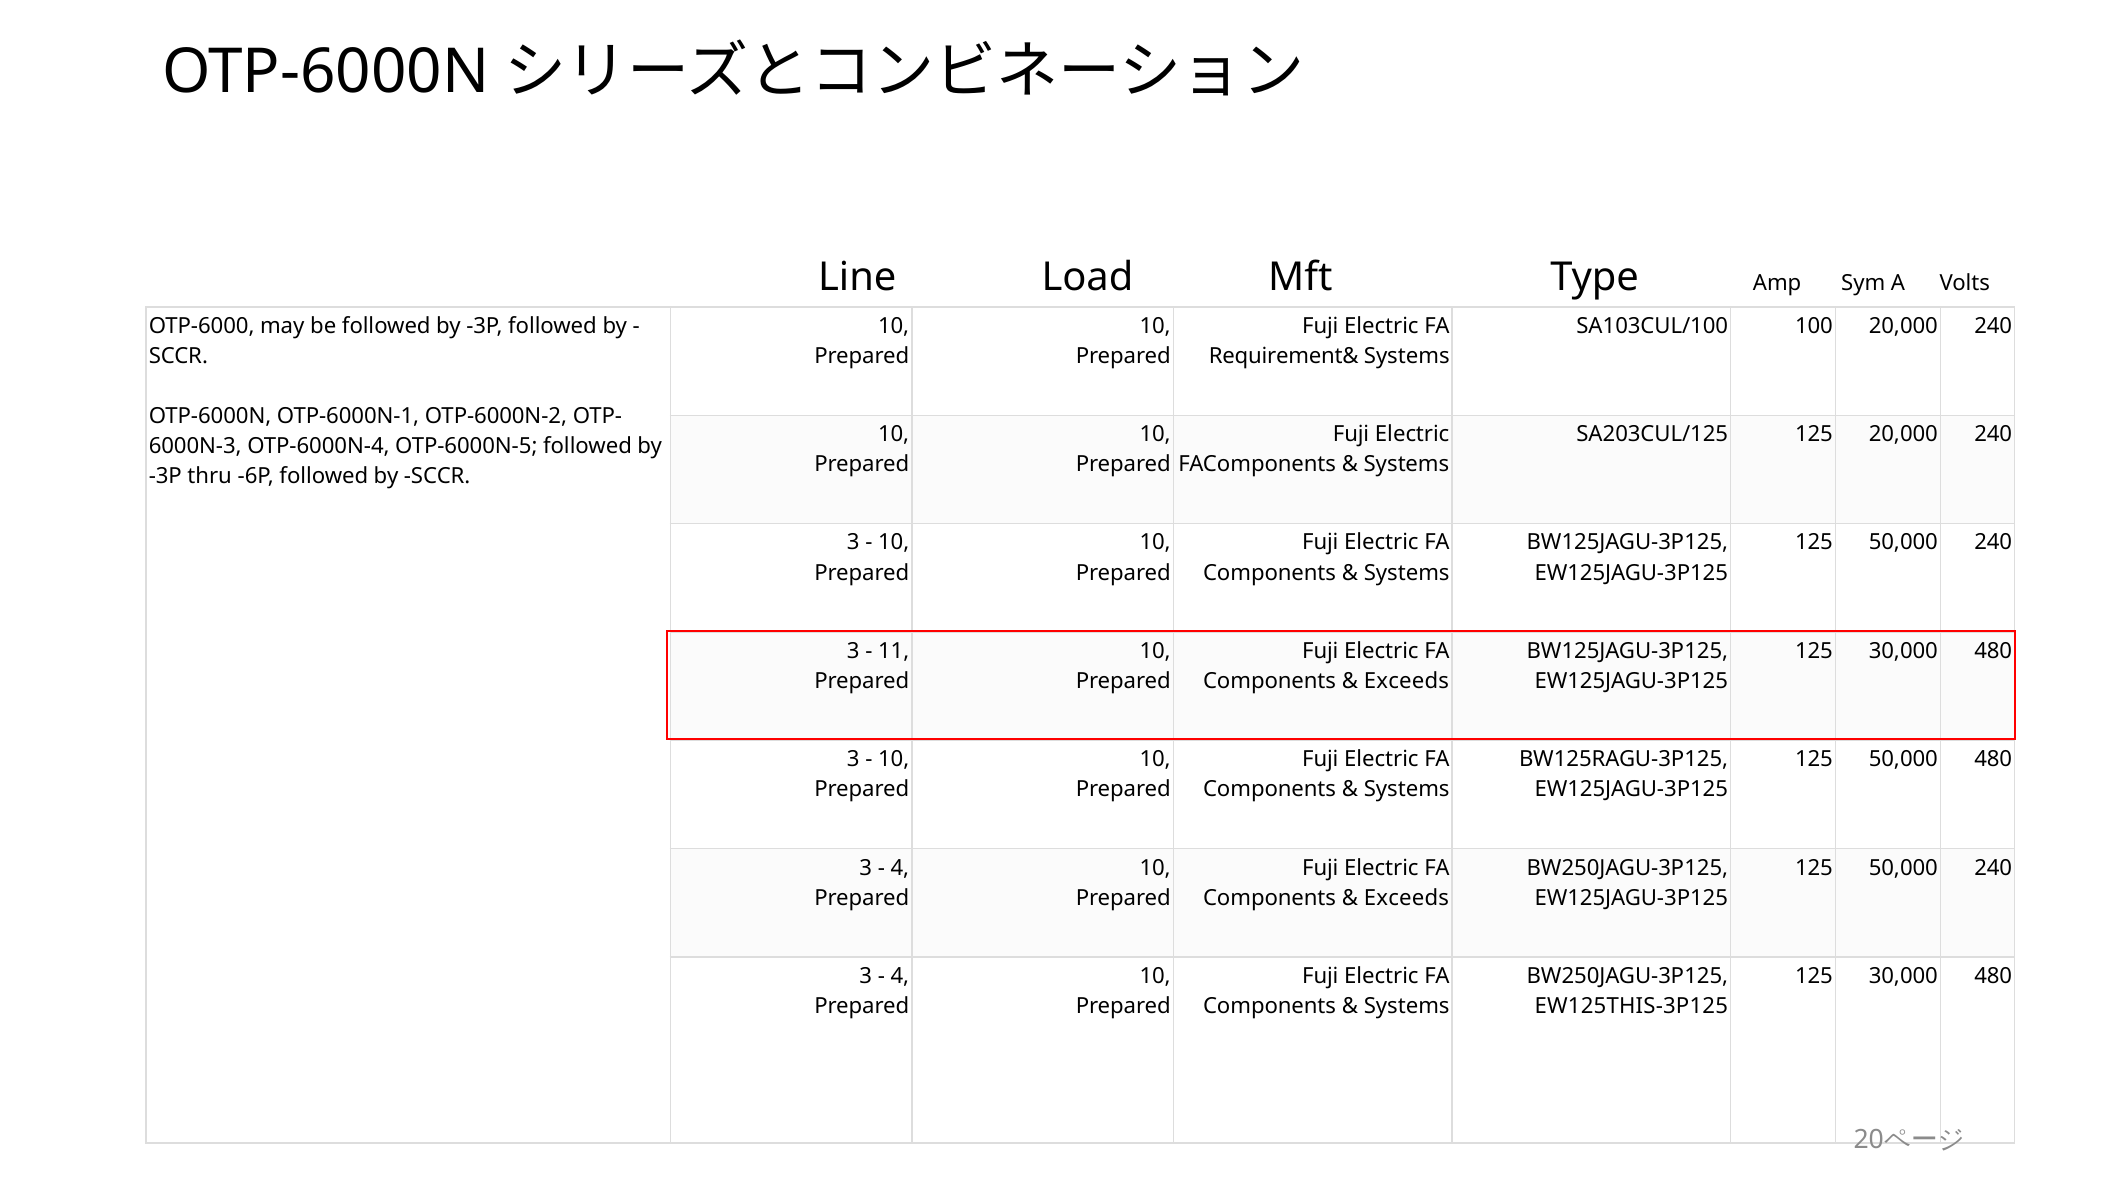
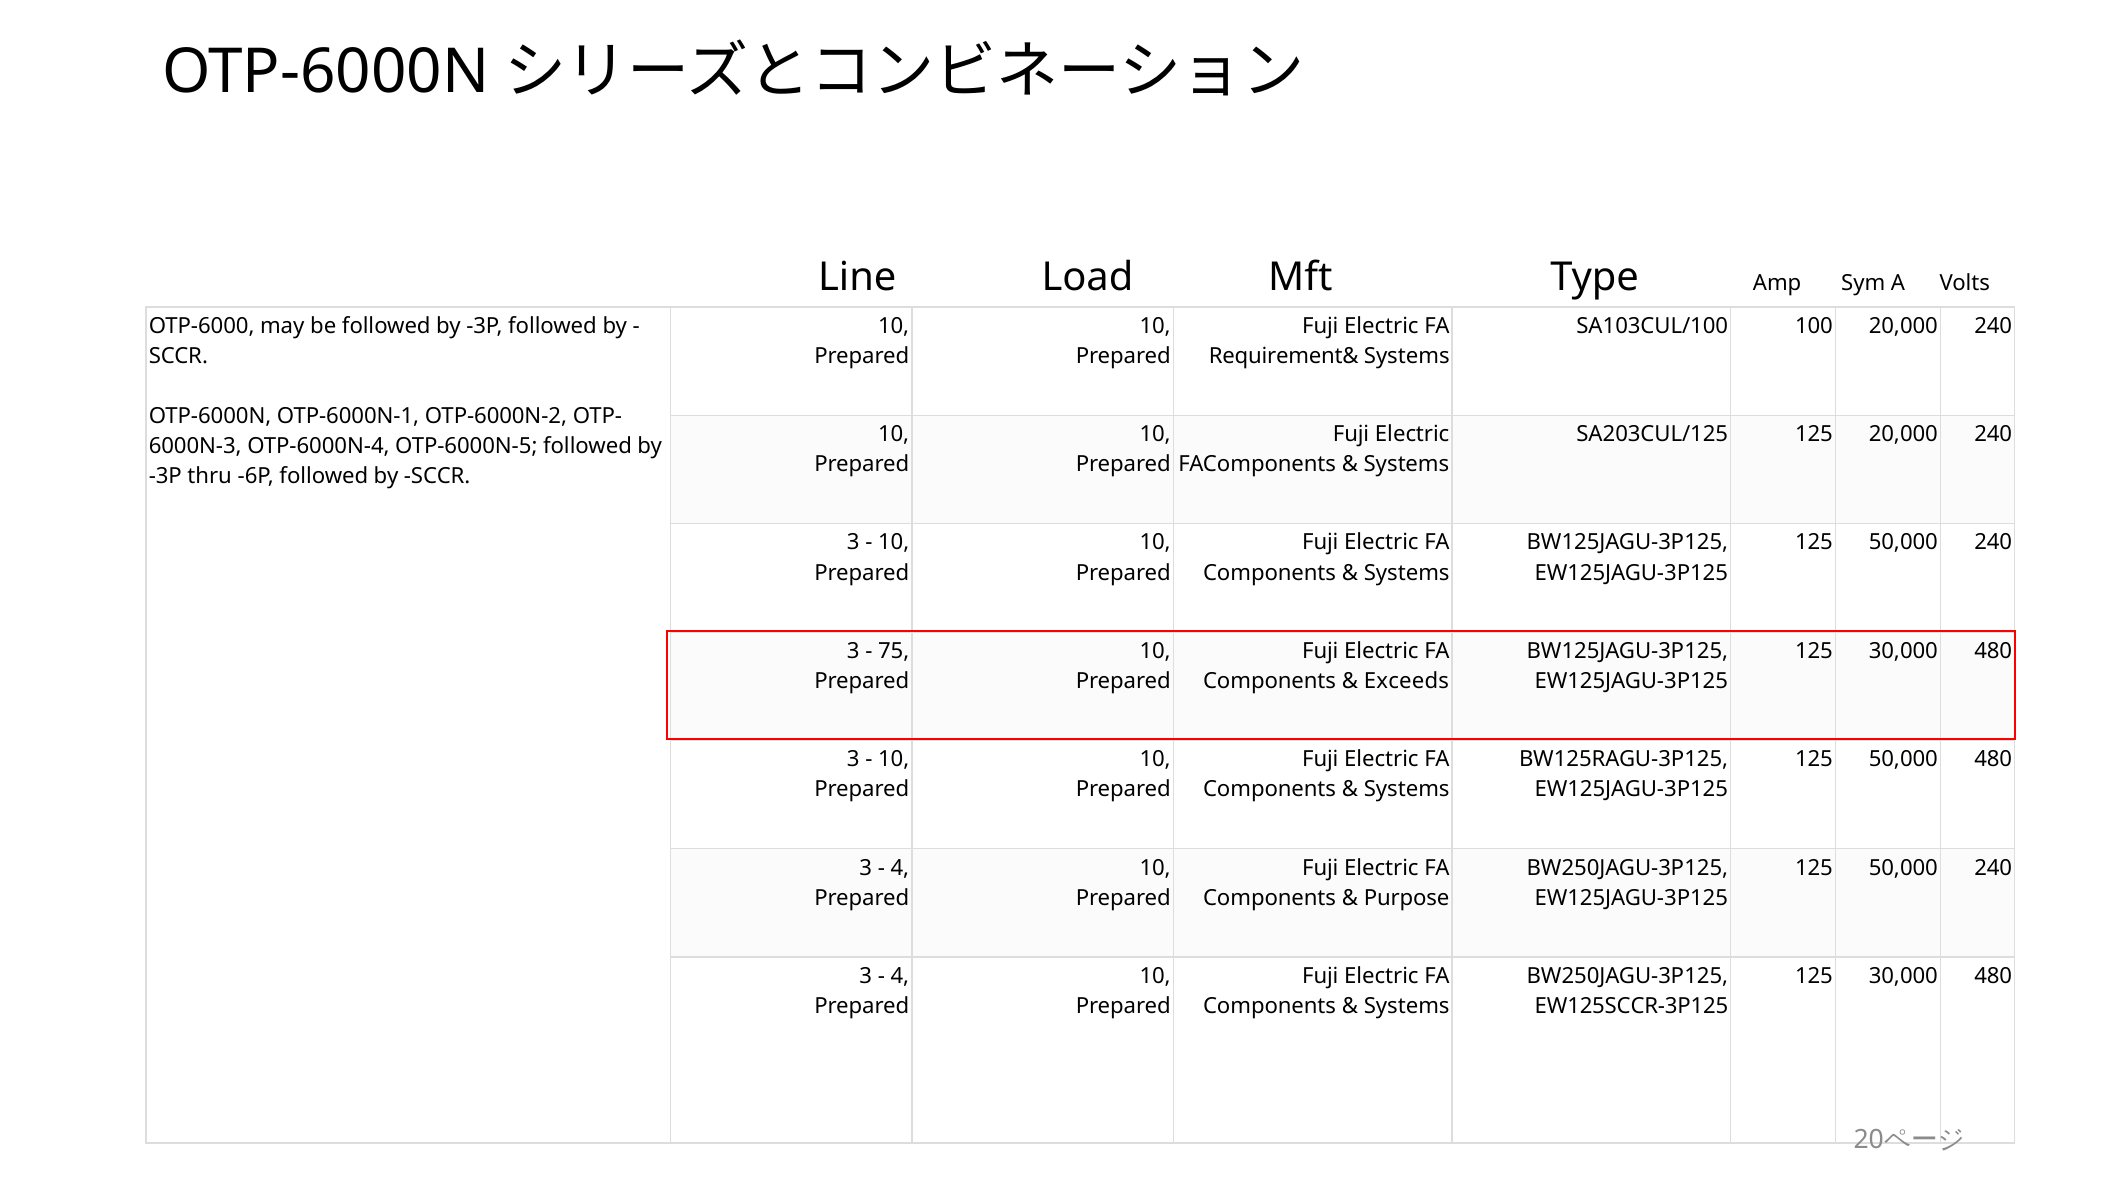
11: 11 -> 75 (894, 651)
Exceeds: Exceeds -> Purpose (1407, 898)
EW125THIS-3P125: EW125THIS-3P125 -> EW125SCCR-3P125 (1631, 1007)
